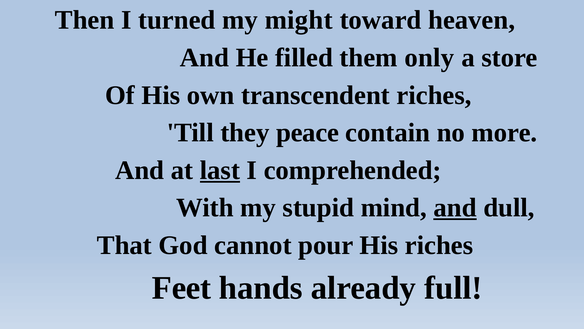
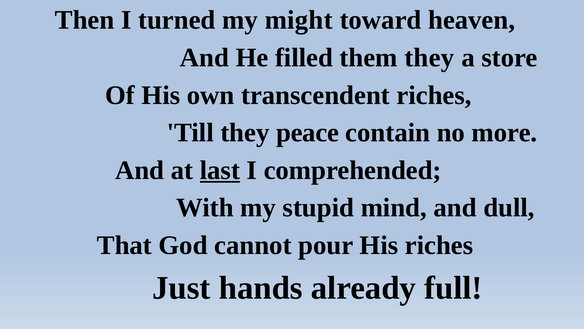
them only: only -> they (429, 58)
and underline: present -> none (455, 207)
Feet: Feet -> Just (181, 288)
